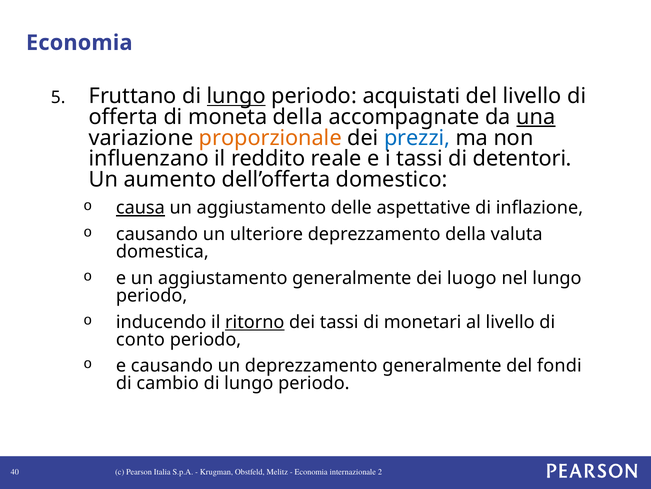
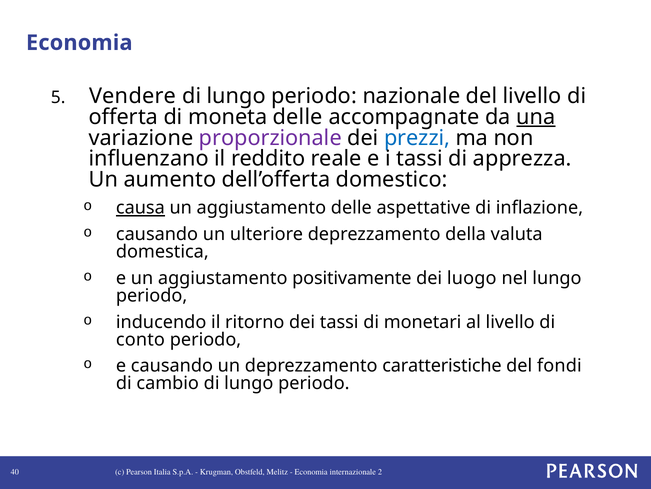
Fruttano: Fruttano -> Vendere (133, 96)
lungo underline: present -> none (236, 96)
acquistati: acquistati -> nazionale (411, 96)
moneta della: della -> delle (298, 117)
proporzionale colour: orange -> purple (270, 138)
detentori: detentori -> apprezza (522, 158)
aggiustamento generalmente: generalmente -> positivamente (352, 278)
ritorno underline: present -> none (255, 322)
deprezzamento generalmente: generalmente -> caratteristiche (442, 365)
